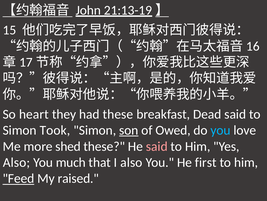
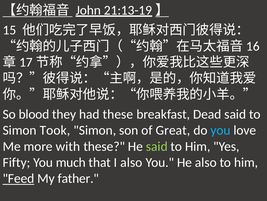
heart: heart -> blood (34, 114)
son underline: present -> none (129, 130)
Owed: Owed -> Great (173, 130)
shed: shed -> with (68, 146)
said colour: pink -> light green (157, 146)
Also: Also -> Fifty (16, 162)
He first: first -> also (206, 162)
raised: raised -> father (78, 178)
